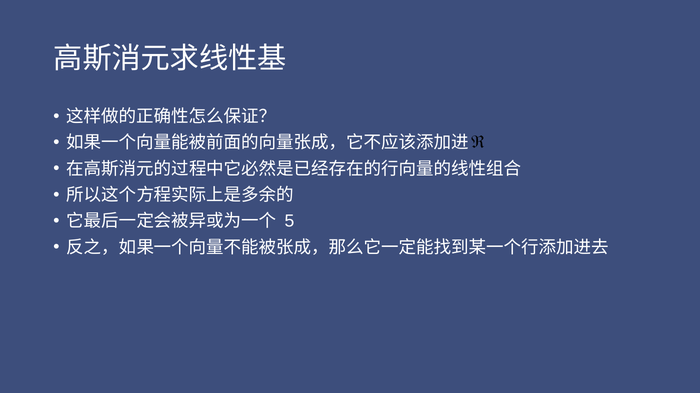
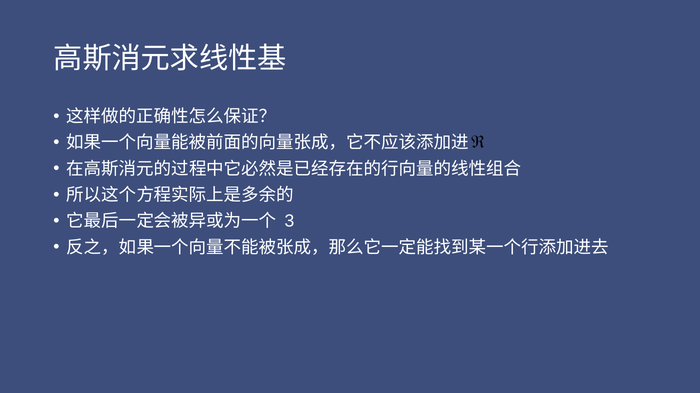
5: 5 -> 3 (289, 222)
